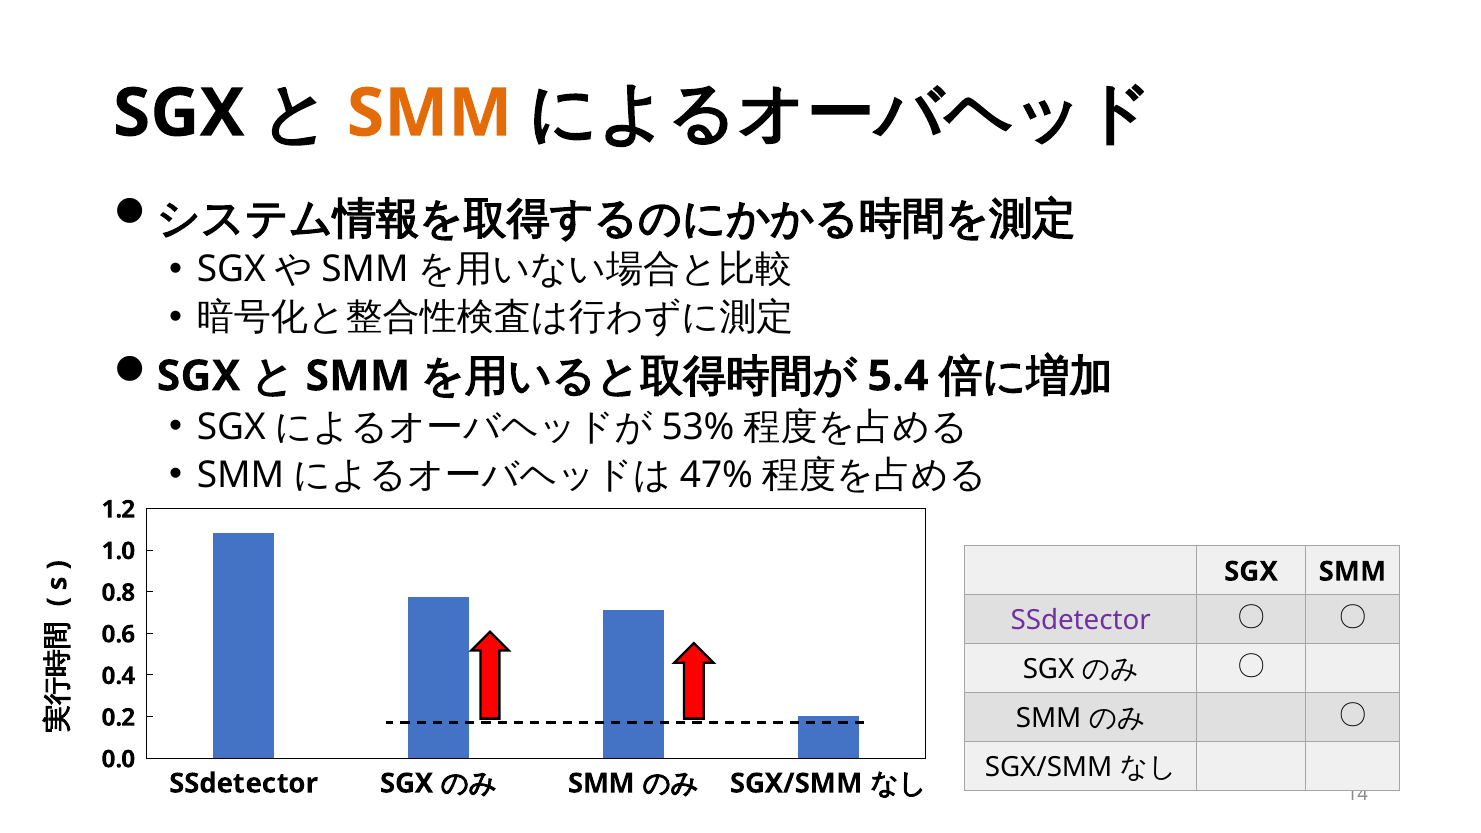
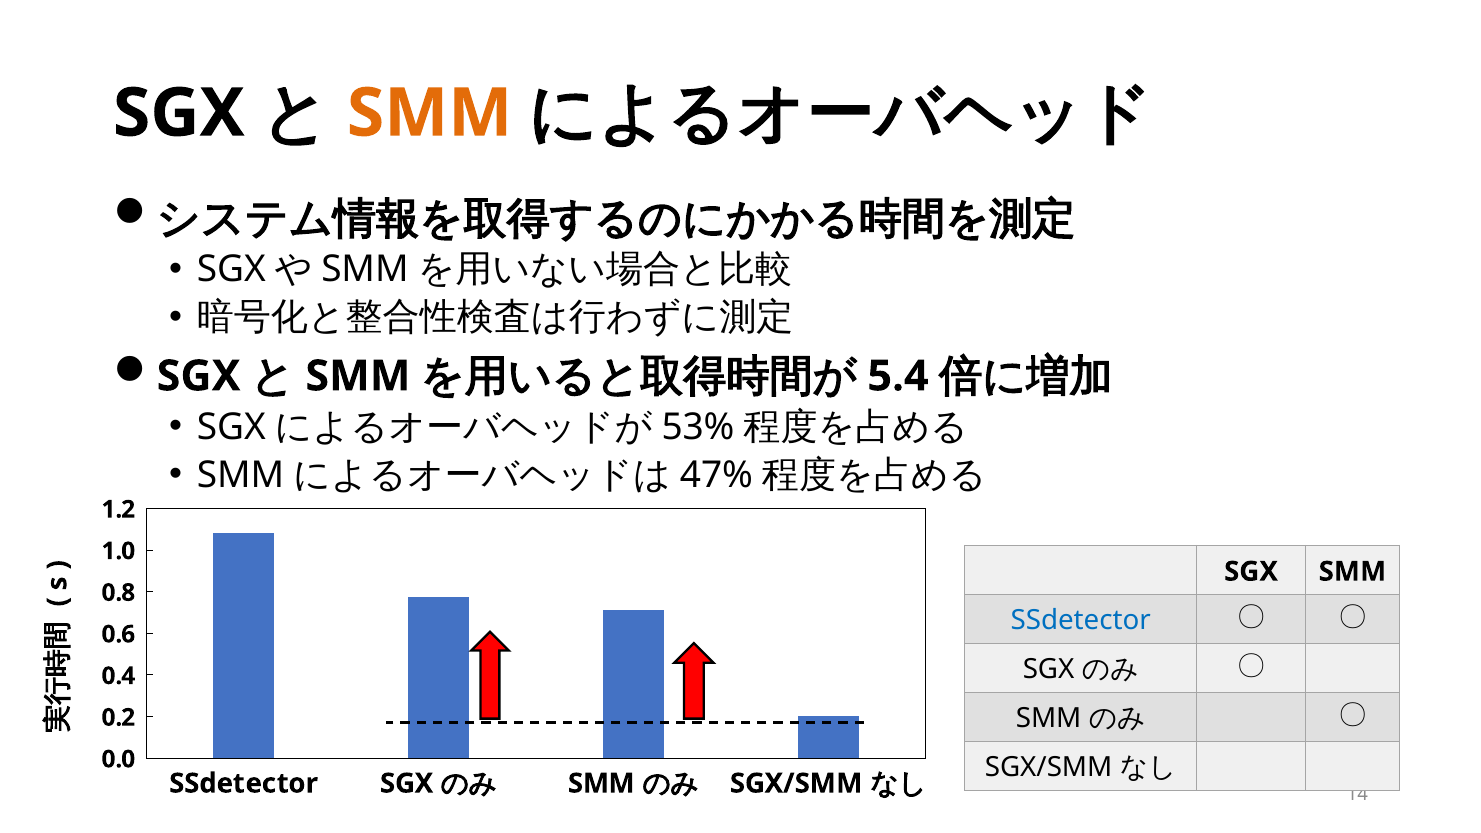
SSdetector colour: purple -> blue (1081, 621)
